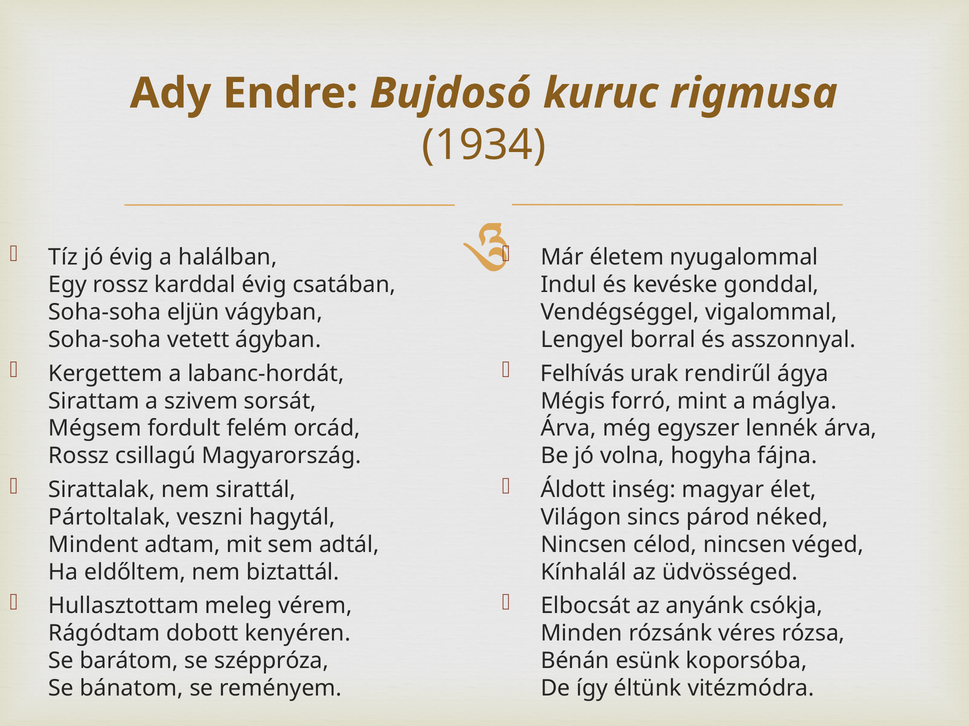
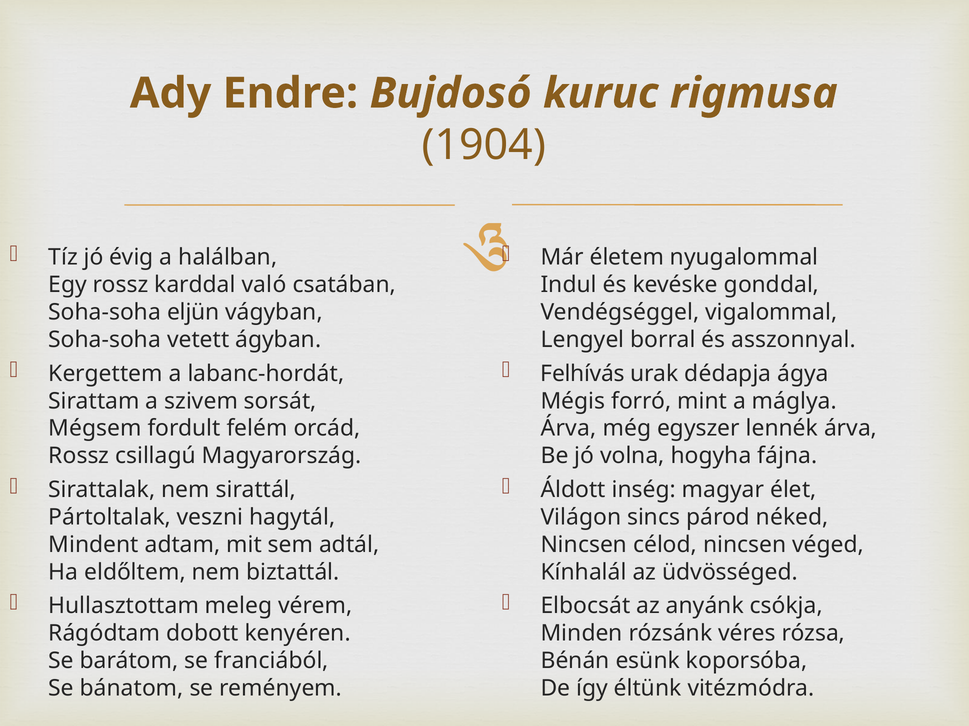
1934: 1934 -> 1904 (484, 145)
karddal évig: évig -> való (264, 285)
rendirűl: rendirűl -> dédapja (728, 374)
széppróza: széppróza -> franciából (271, 661)
